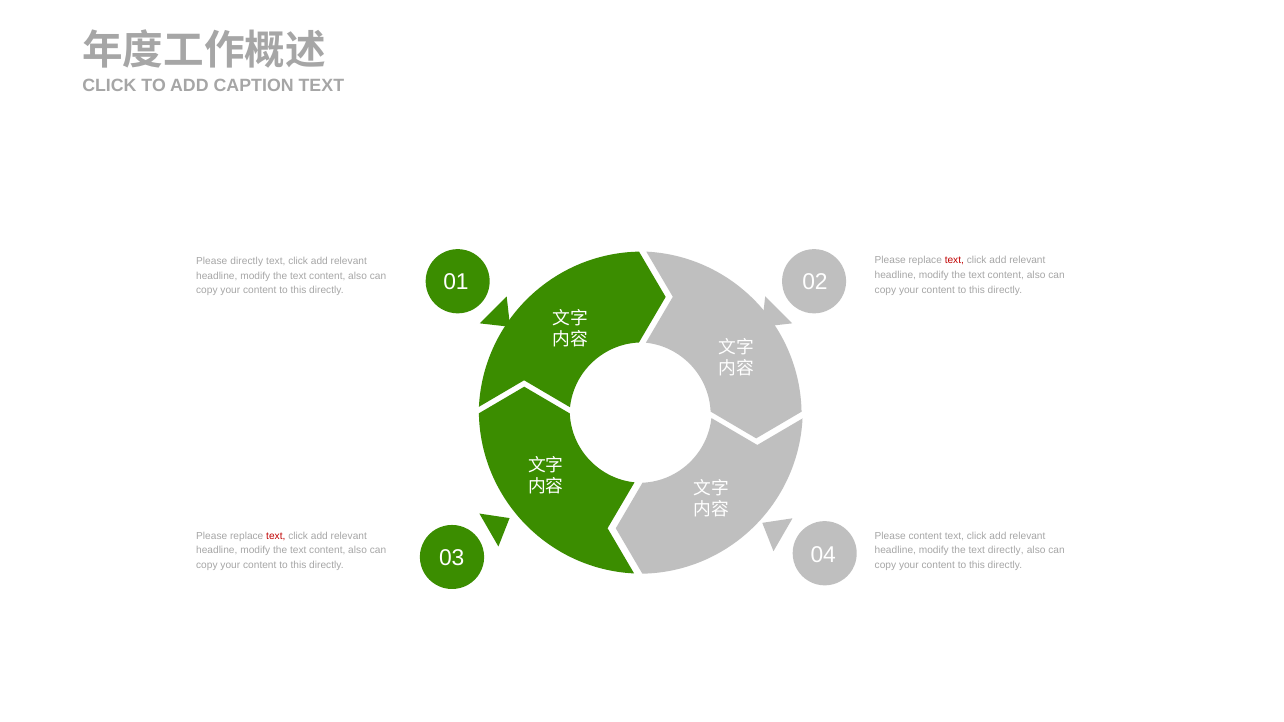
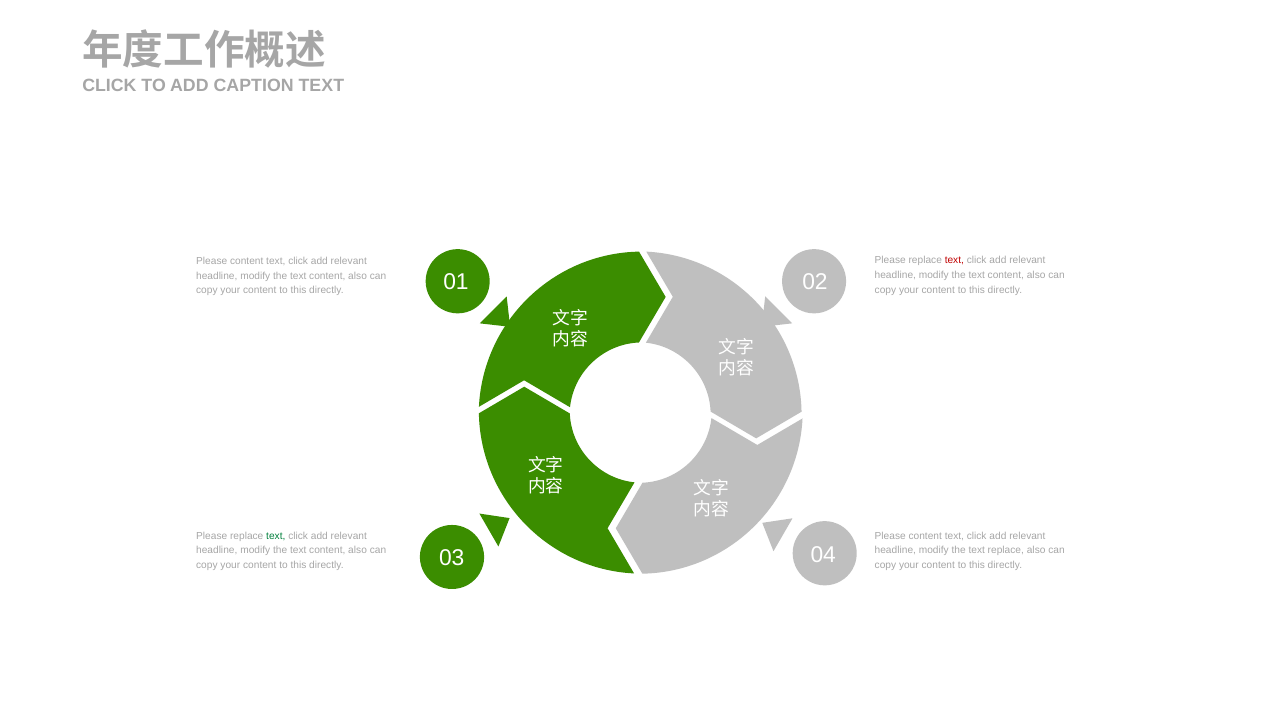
directly: directly -> content (247, 261)
text colour: red -> green (276, 536)
text directly: directly -> replace (1006, 550)
